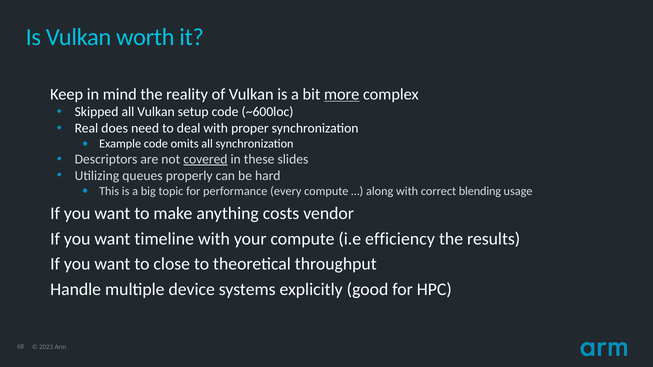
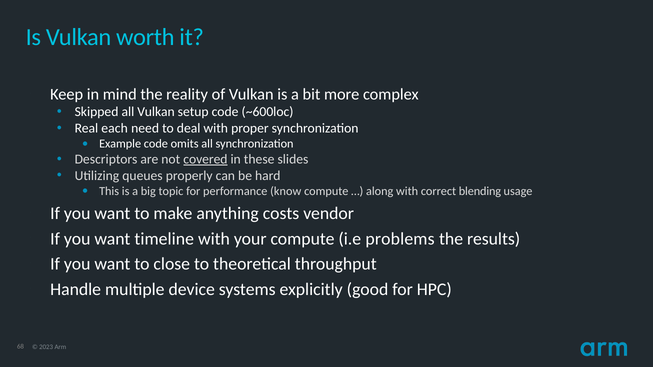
more underline: present -> none (342, 94)
does: does -> each (115, 128)
every: every -> know (286, 191)
efficiency: efficiency -> problems (400, 239)
